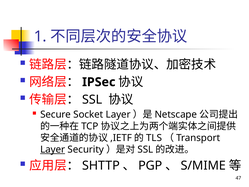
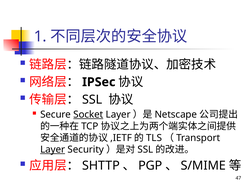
Socket underline: none -> present (88, 114)
